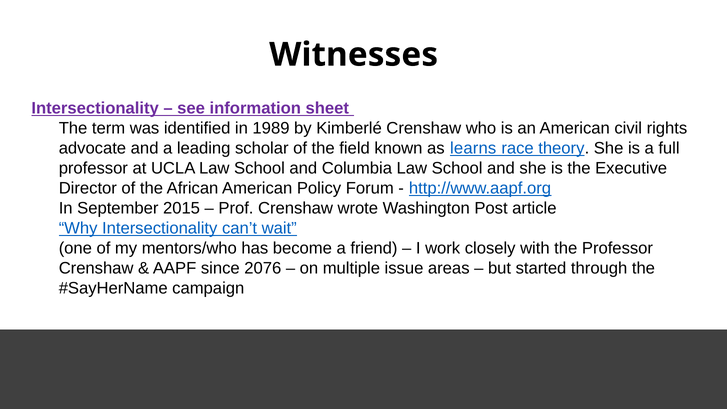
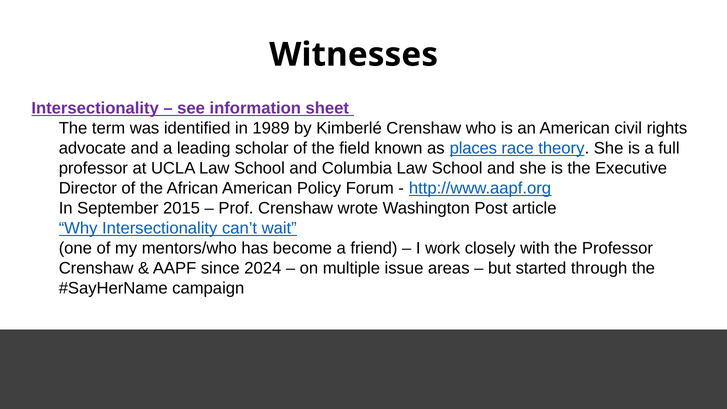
learns: learns -> places (473, 148)
2076: 2076 -> 2024 (263, 268)
